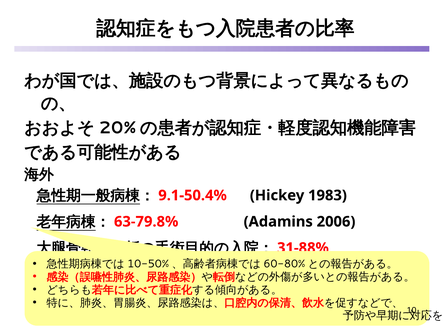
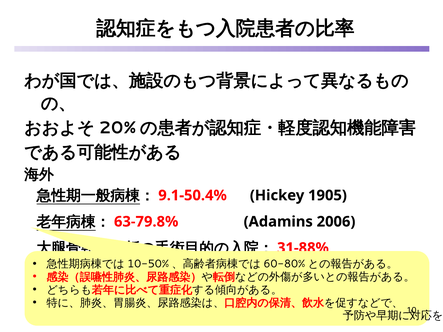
1983: 1983 -> 1905 (327, 196)
